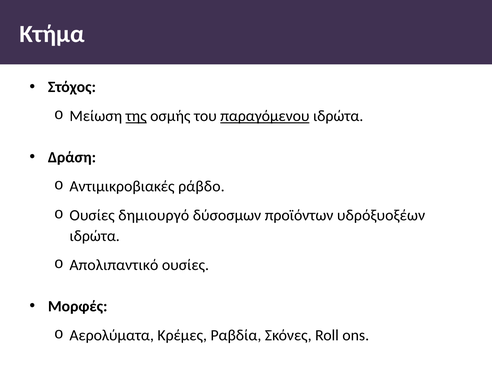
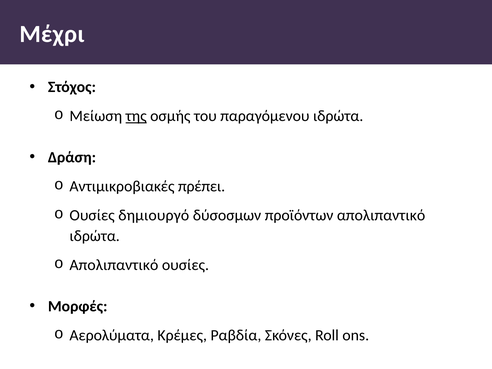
Κτήμα: Κτήμα -> Μέχρι (52, 34)
παραγόμενου underline: present -> none (265, 116)
ράβδο: ράβδο -> πρέπει (202, 186)
προϊόντων υδρόξυοξέων: υδρόξυοξέων -> απολιπαντικό (381, 215)
